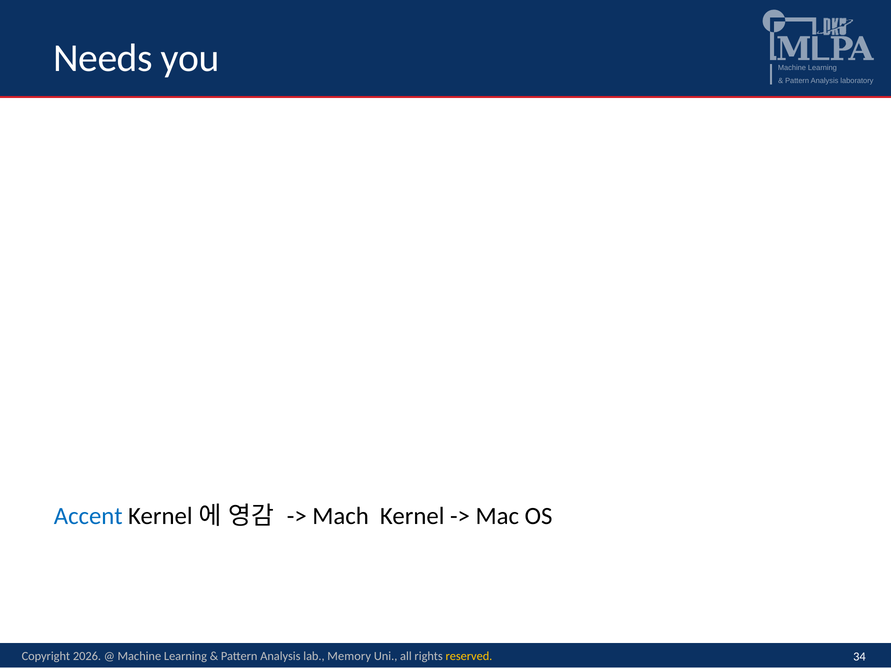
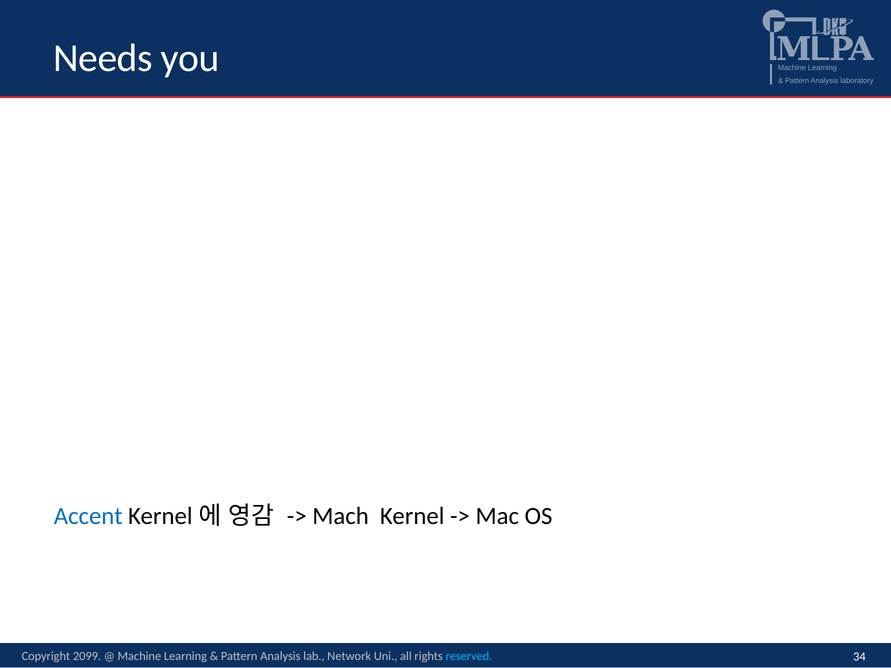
2026: 2026 -> 2099 (87, 657)
Memory: Memory -> Network (349, 657)
reserved colour: yellow -> light blue (469, 657)
